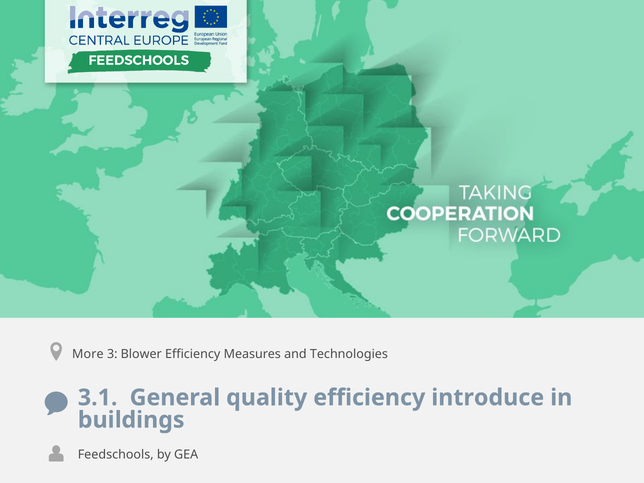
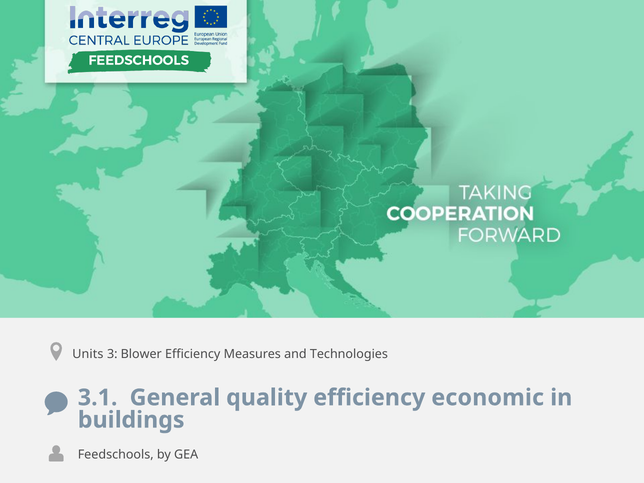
More: More -> Units (88, 354)
introduce: introduce -> economic (488, 398)
